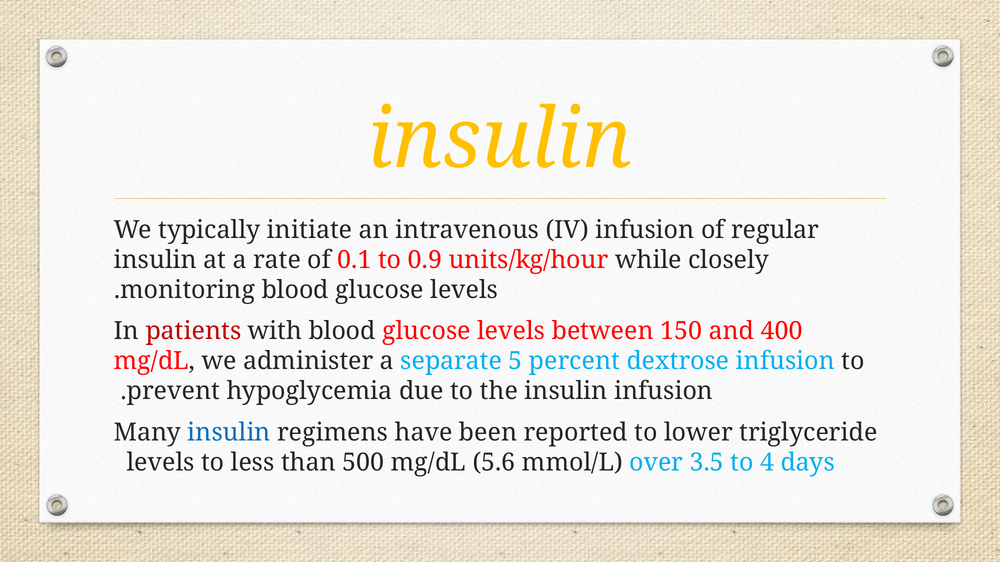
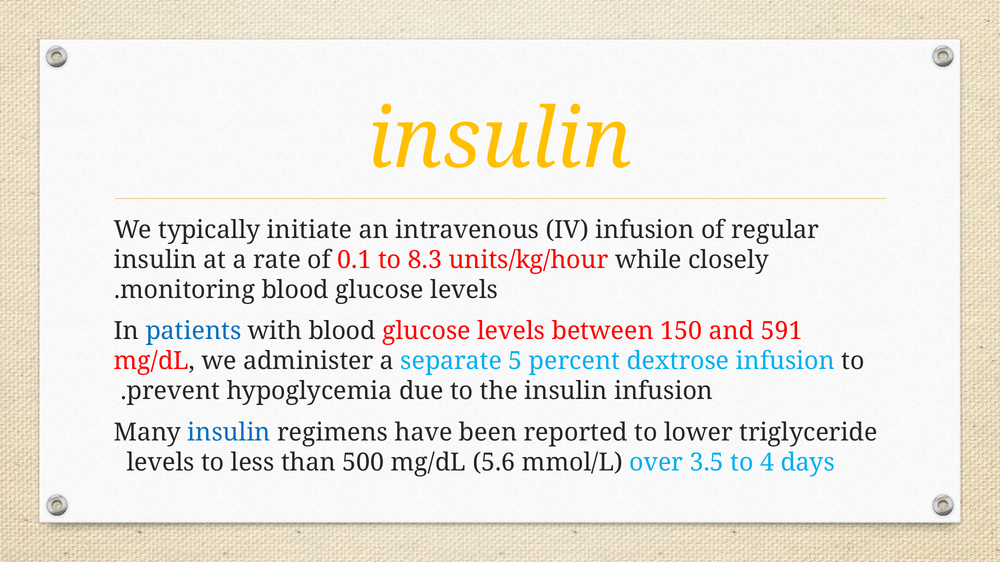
0.9: 0.9 -> 8.3 (425, 260)
patients colour: red -> blue (193, 331)
400: 400 -> 591 (782, 331)
